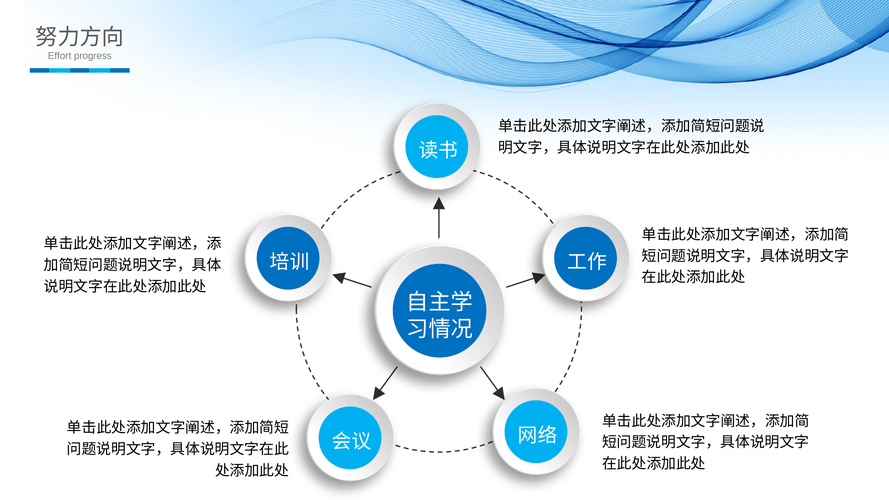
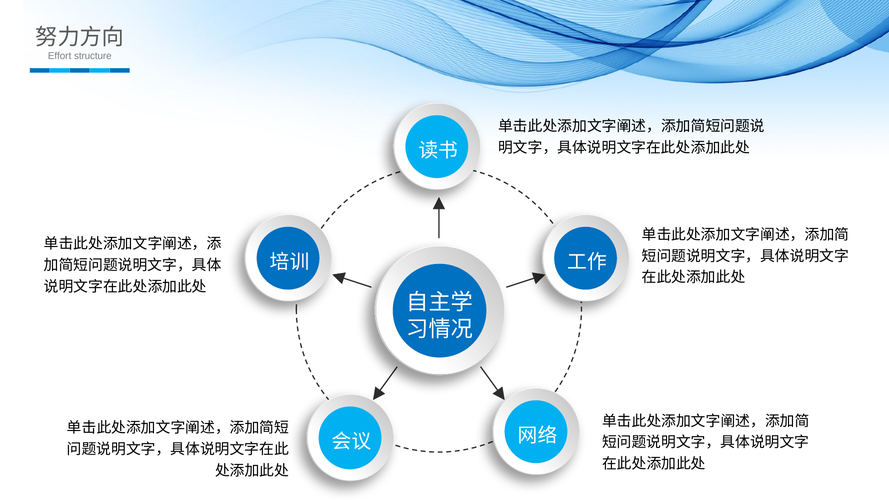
progress: progress -> structure (93, 56)
